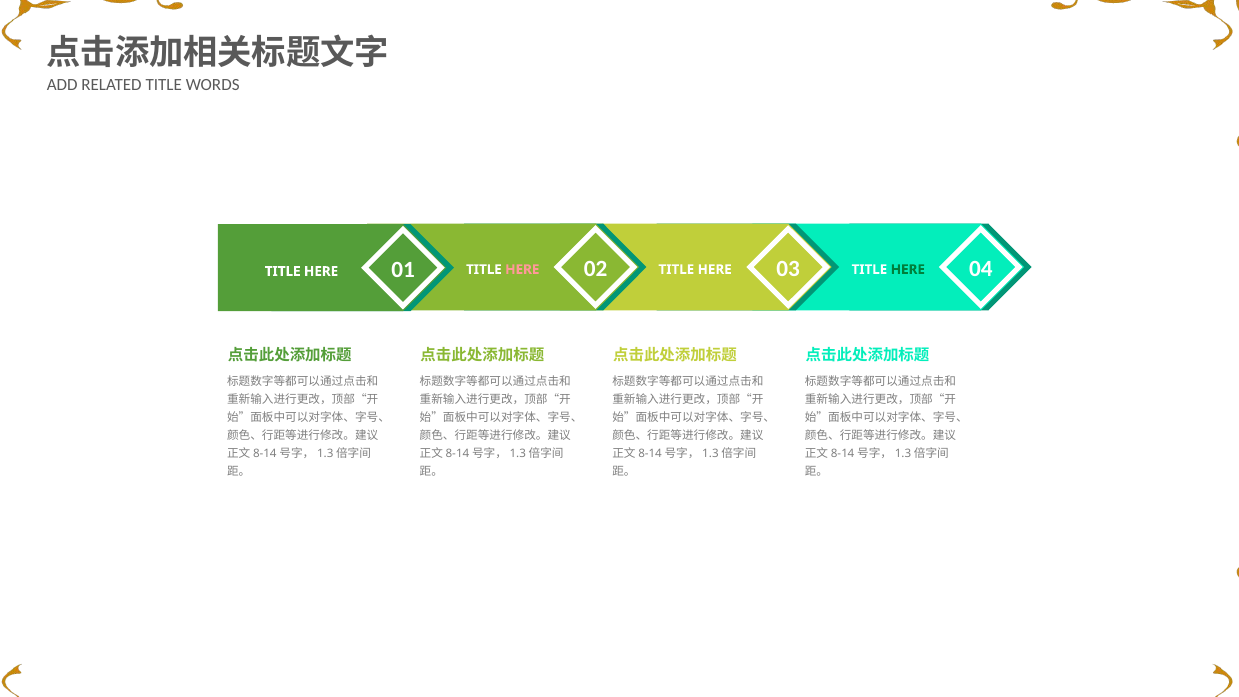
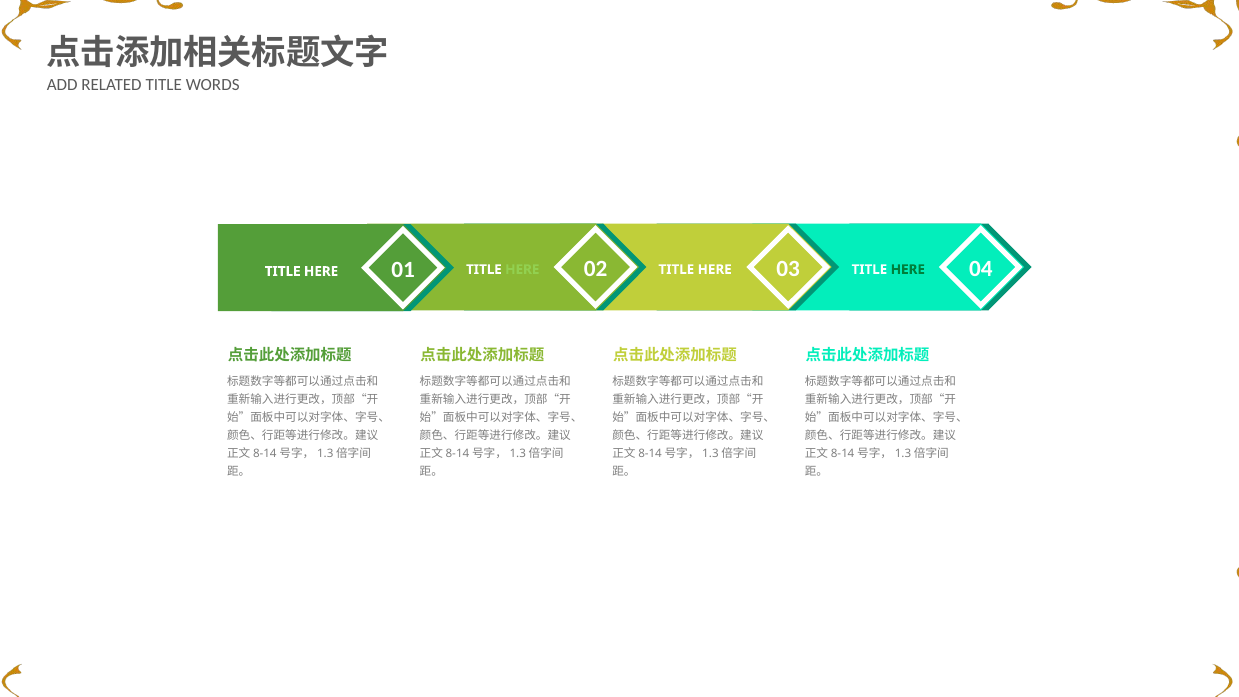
HERE colour: pink -> light green (522, 269)
